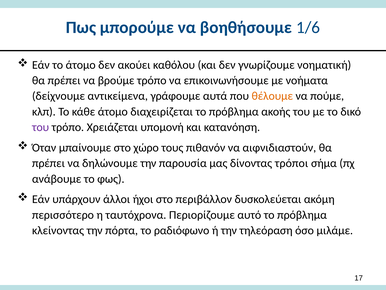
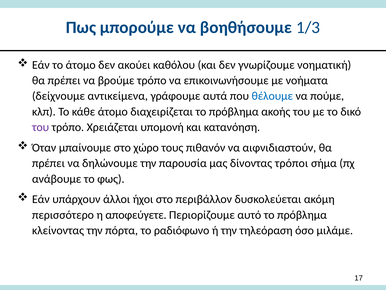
1/6: 1/6 -> 1/3 (308, 27)
θέλουμε colour: orange -> blue (272, 96)
ταυτόχρονα: ταυτόχρονα -> αποφεύγετε (136, 215)
